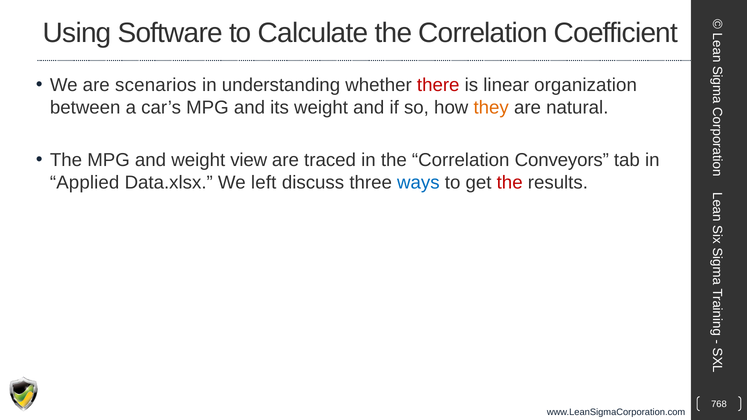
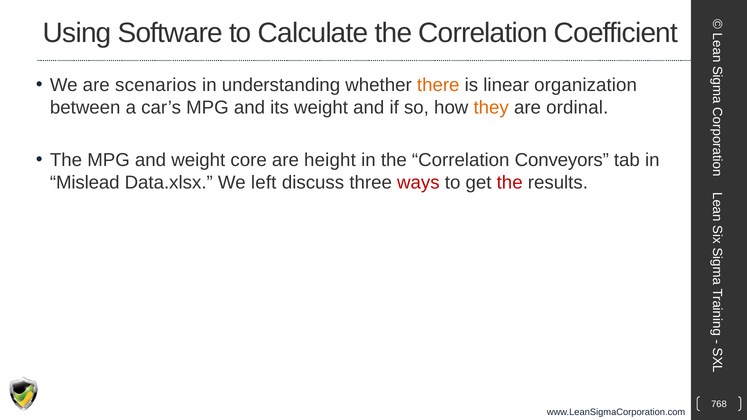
there colour: red -> orange (438, 85)
natural: natural -> ordinal (577, 108)
view: view -> core (249, 160)
traced: traced -> height (330, 160)
Applied: Applied -> Mislead (85, 182)
ways colour: blue -> red (418, 182)
